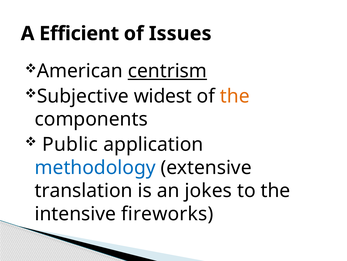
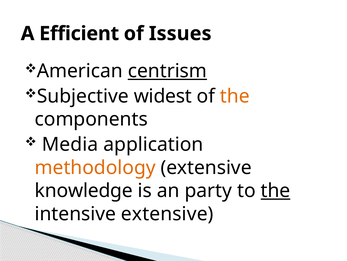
Public: Public -> Media (70, 144)
methodology colour: blue -> orange (95, 167)
translation: translation -> knowledge (84, 190)
jokes: jokes -> party (208, 190)
the underline: none -> present (276, 190)
intensive fireworks: fireworks -> extensive (167, 213)
